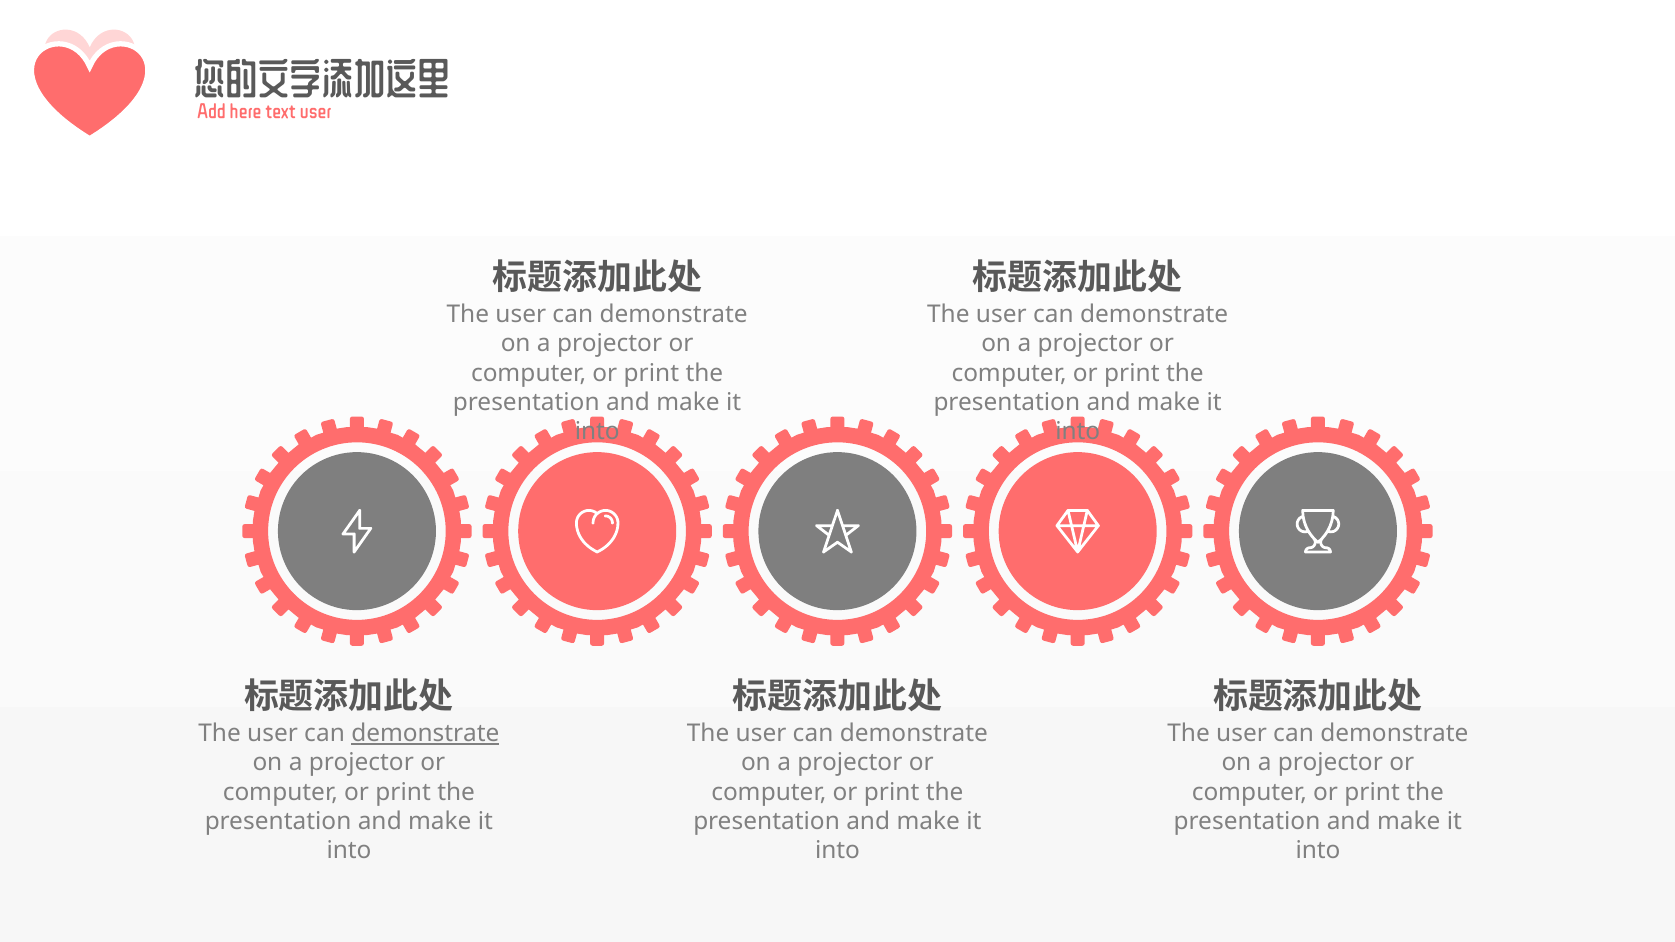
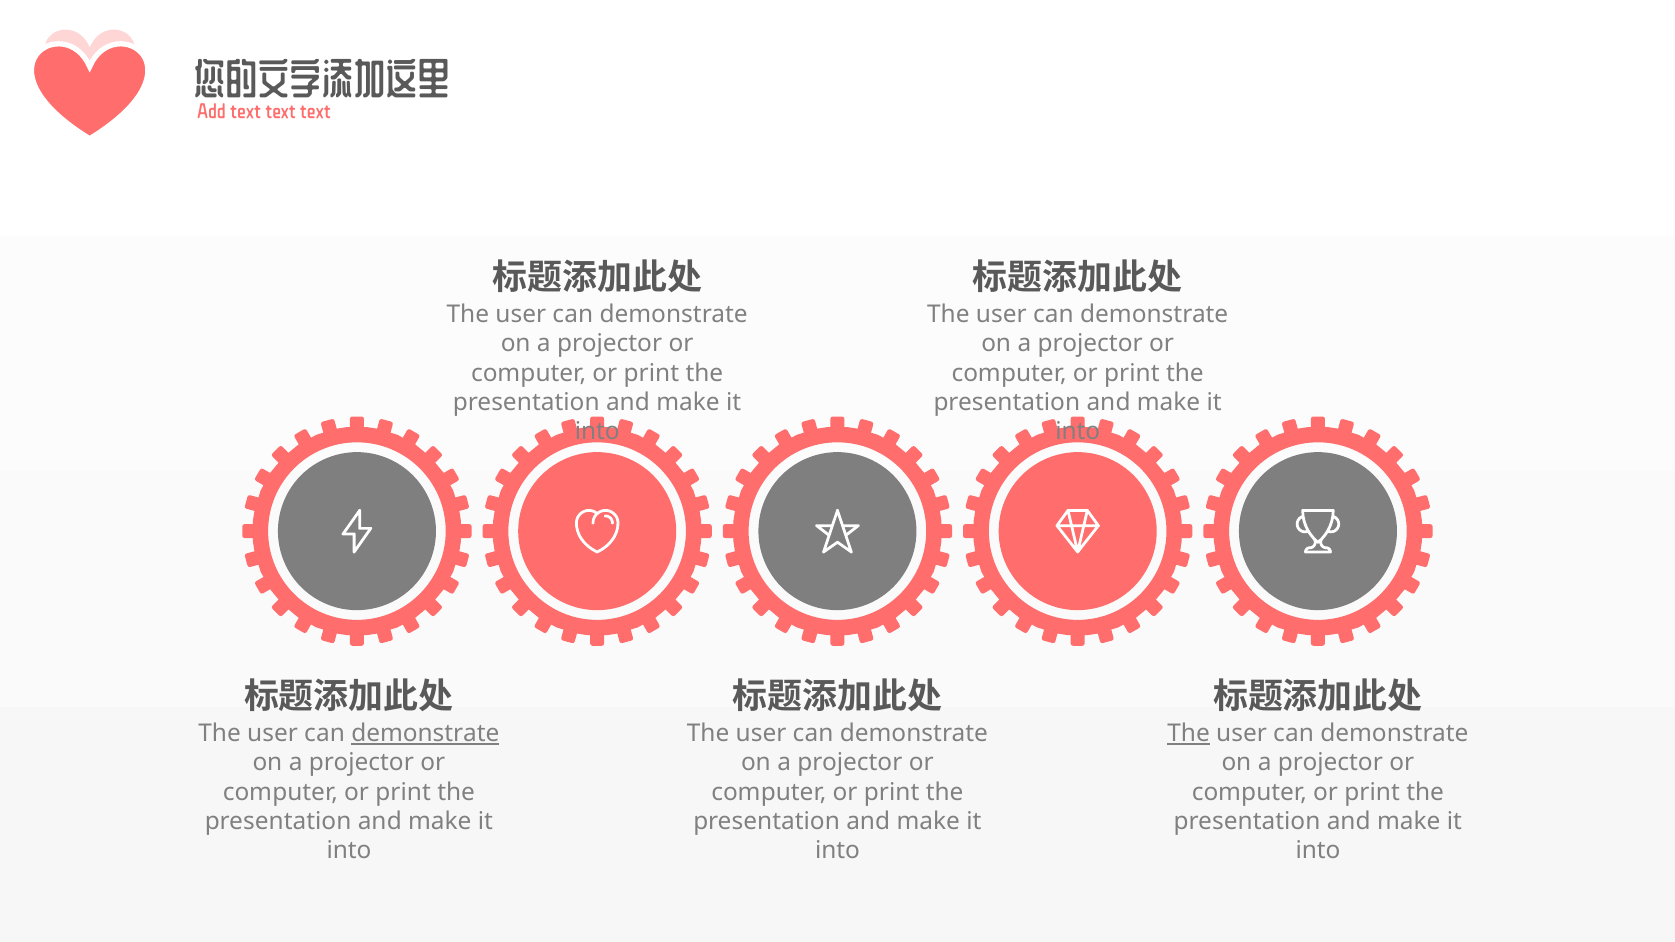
Add here: here -> text (245, 112)
user: user -> text (315, 112)
The underline: none -> present (1189, 733)
